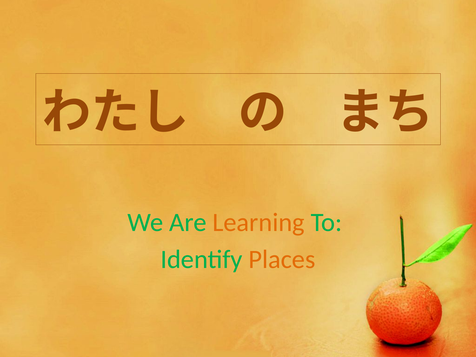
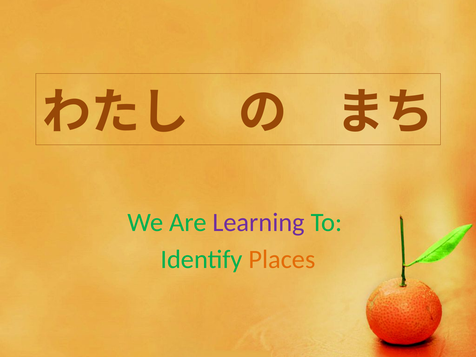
Learning colour: orange -> purple (259, 222)
